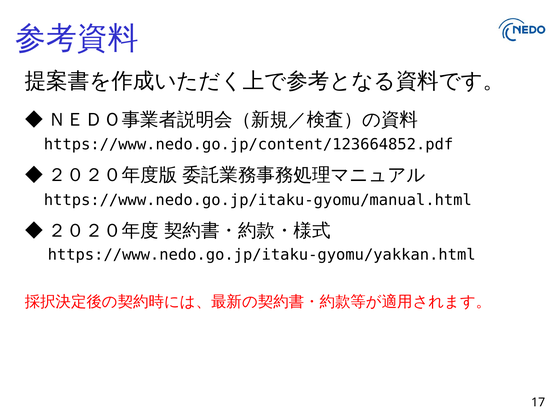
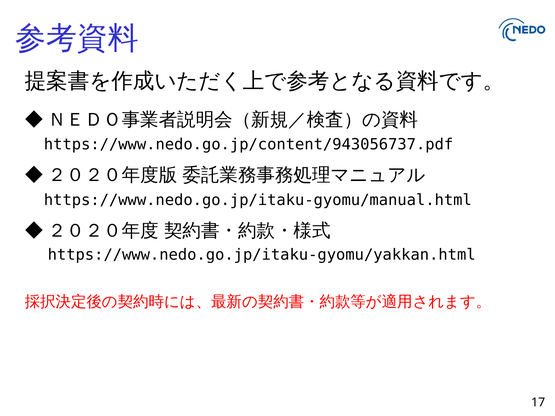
https://www.nedo.go.jp/content/123664852.pdf: https://www.nedo.go.jp/content/123664852.pdf -> https://www.nedo.go.jp/content/943056737.pdf (249, 145)
